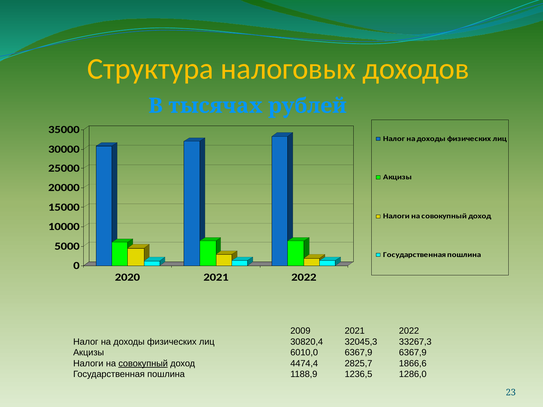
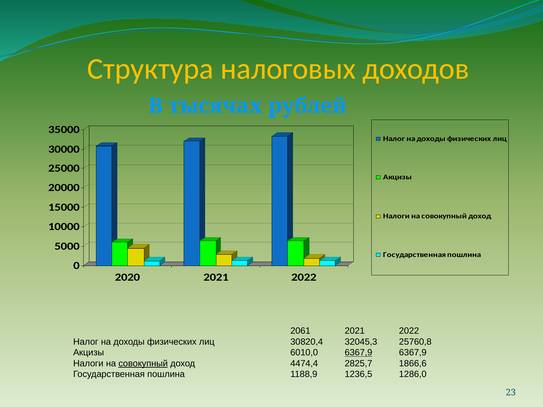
2009: 2009 -> 2061 (300, 331)
33267,3: 33267,3 -> 25760,8 (415, 342)
6367,9 underline: none -> present (359, 353)
